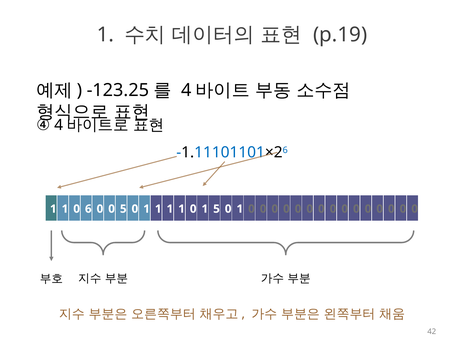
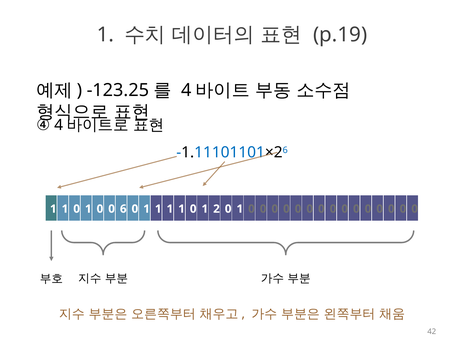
6: 6 -> 1 (88, 209)
0 5: 5 -> 6 (123, 209)
1 5: 5 -> 2 (217, 209)
